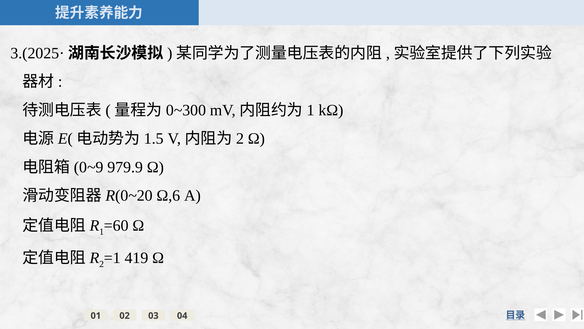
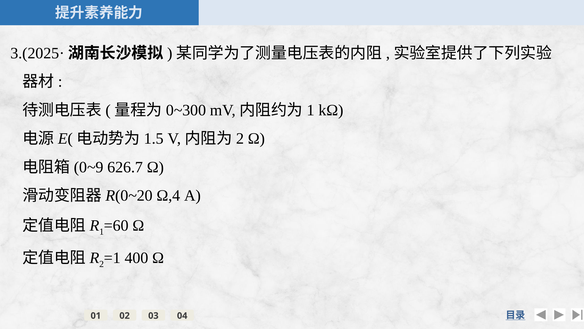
979.9: 979.9 -> 626.7 (125, 167)
Ω,6: Ω,6 -> Ω,4 (168, 195)
419: 419 -> 400 (136, 258)
